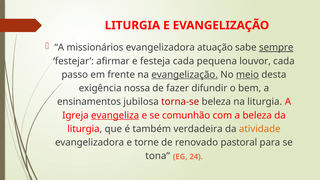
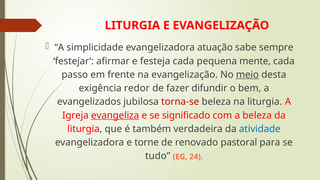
missionários: missionários -> simplicidade (95, 48)
sempre underline: present -> none (276, 48)
louvor: louvor -> mente (255, 61)
evangelização underline: present -> none (185, 75)
nossa: nossa -> redor (137, 88)
ensinamentos: ensinamentos -> evangelizados (89, 102)
comunhão: comunhão -> significado (186, 115)
atividade colour: orange -> blue (260, 129)
tona: tona -> tudo (158, 156)
